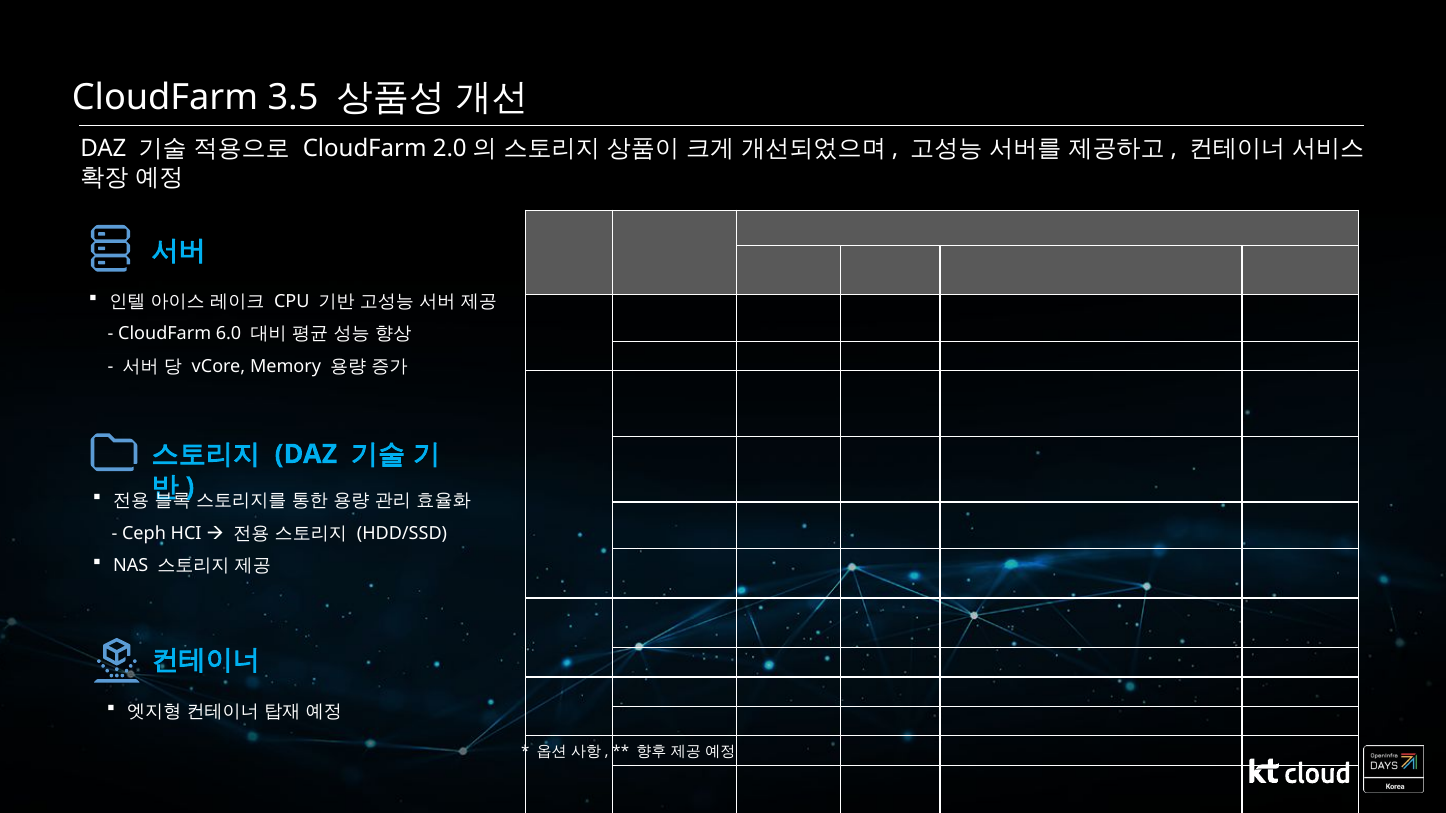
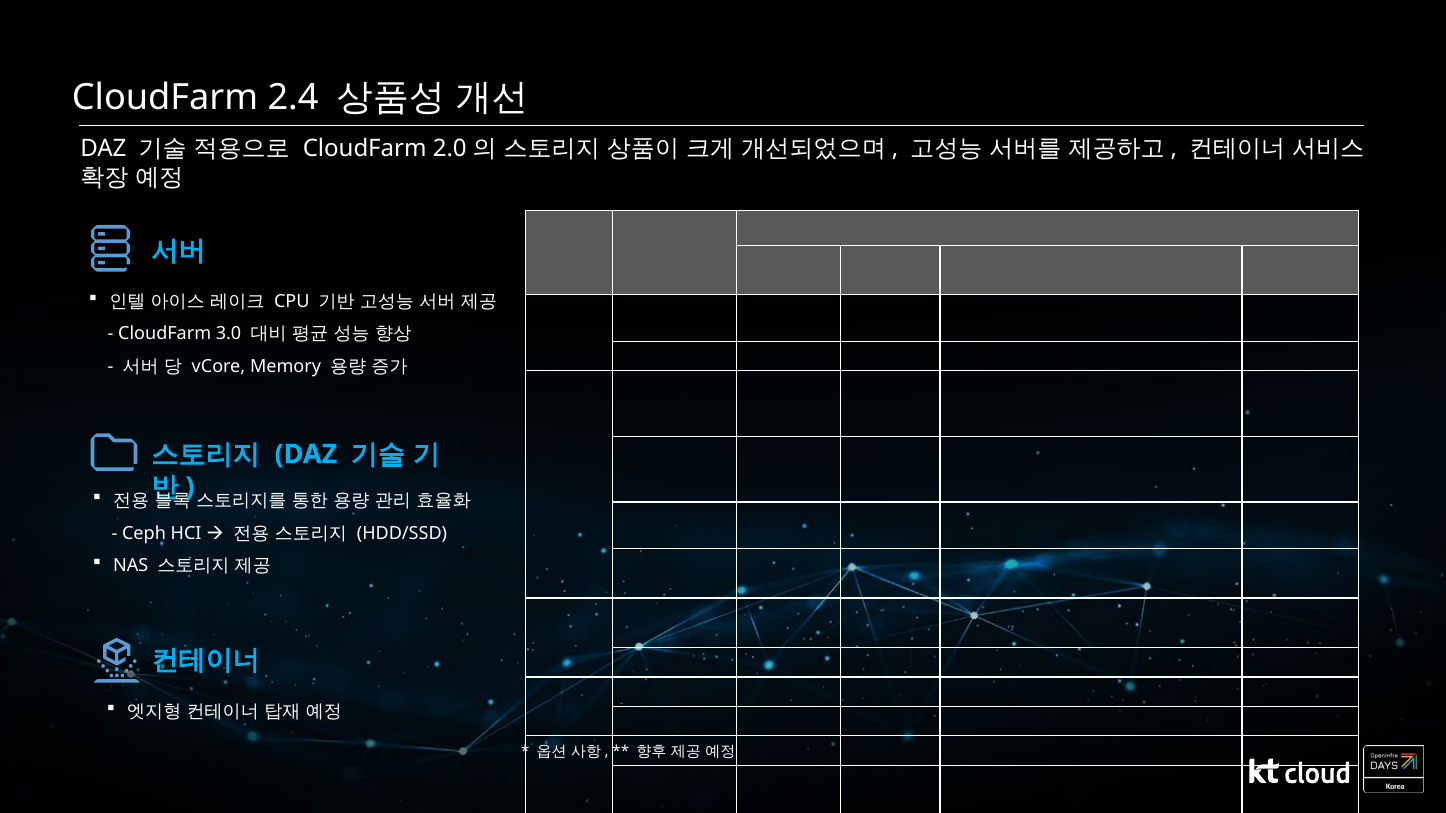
3.5: 3.5 -> 2.4 (293, 97)
6.0: 6.0 -> 3.0 (229, 334)
